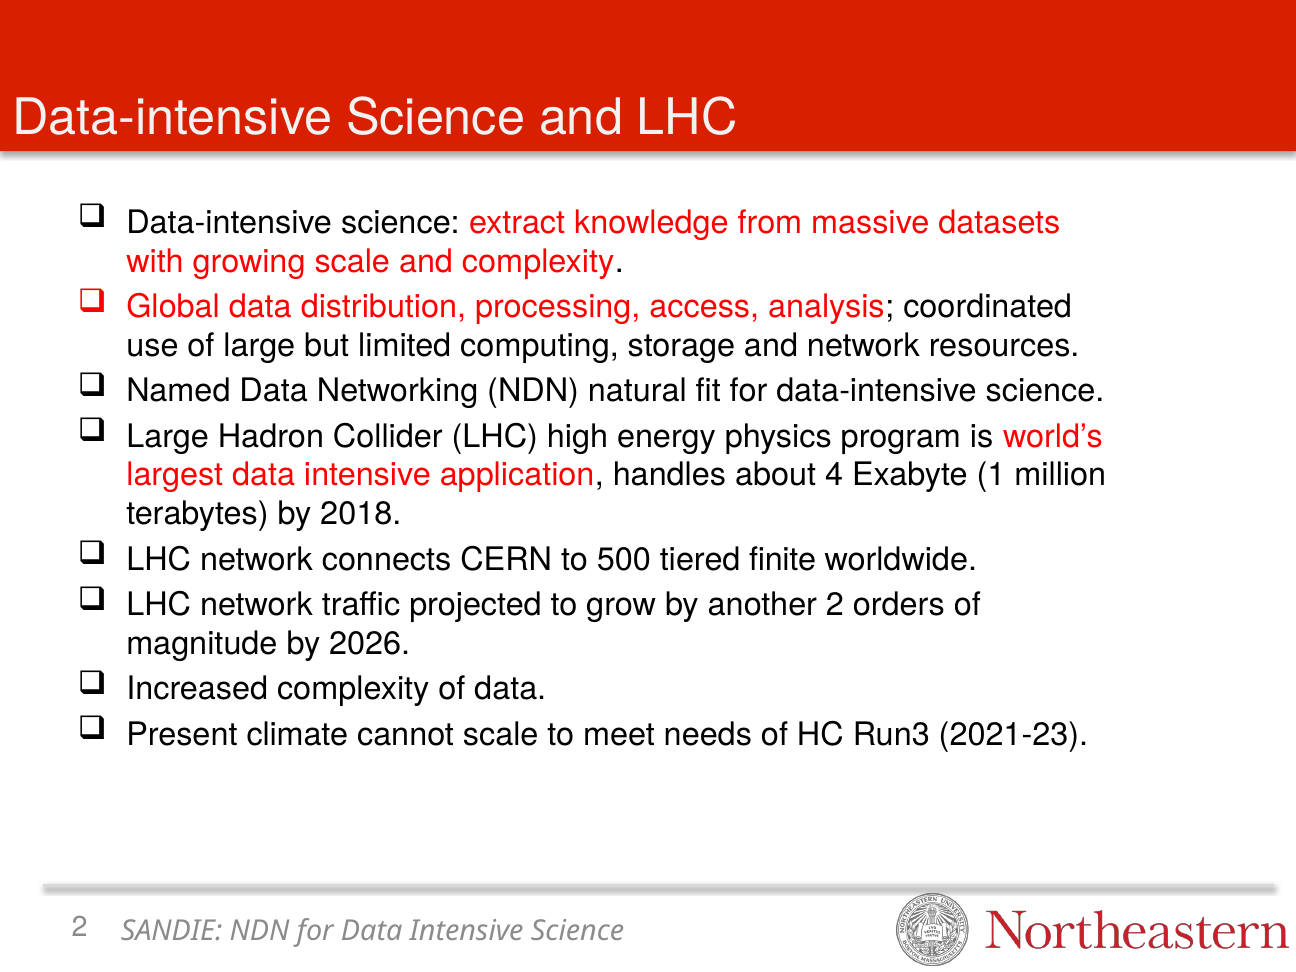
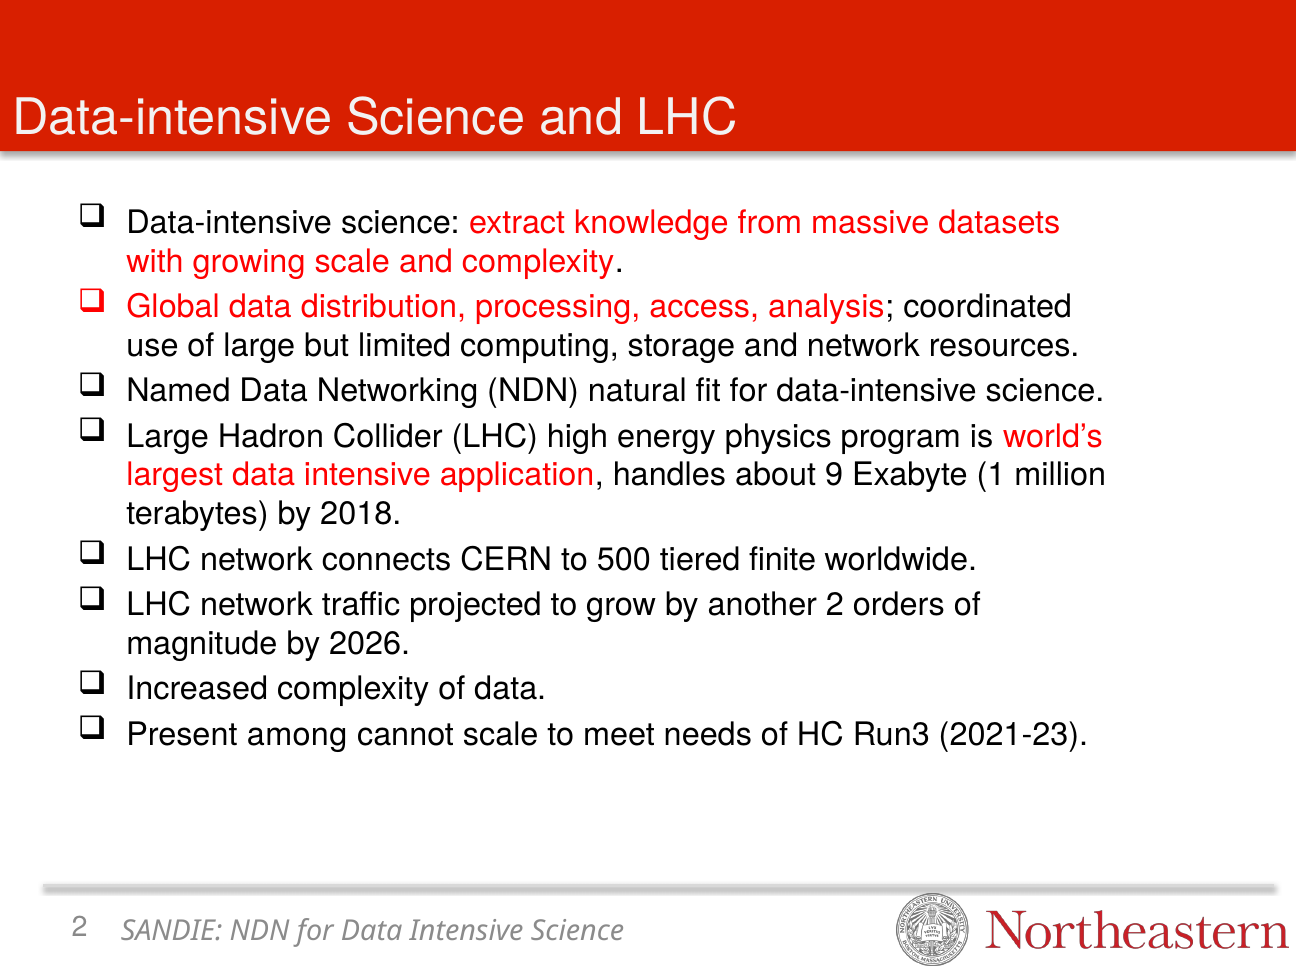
4: 4 -> 9 (834, 475)
climate: climate -> among (297, 735)
